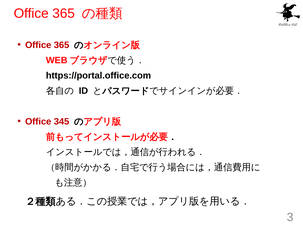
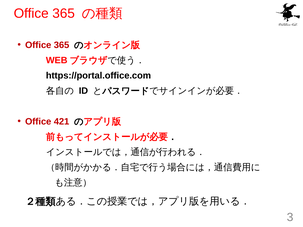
345: 345 -> 421 (62, 122)
